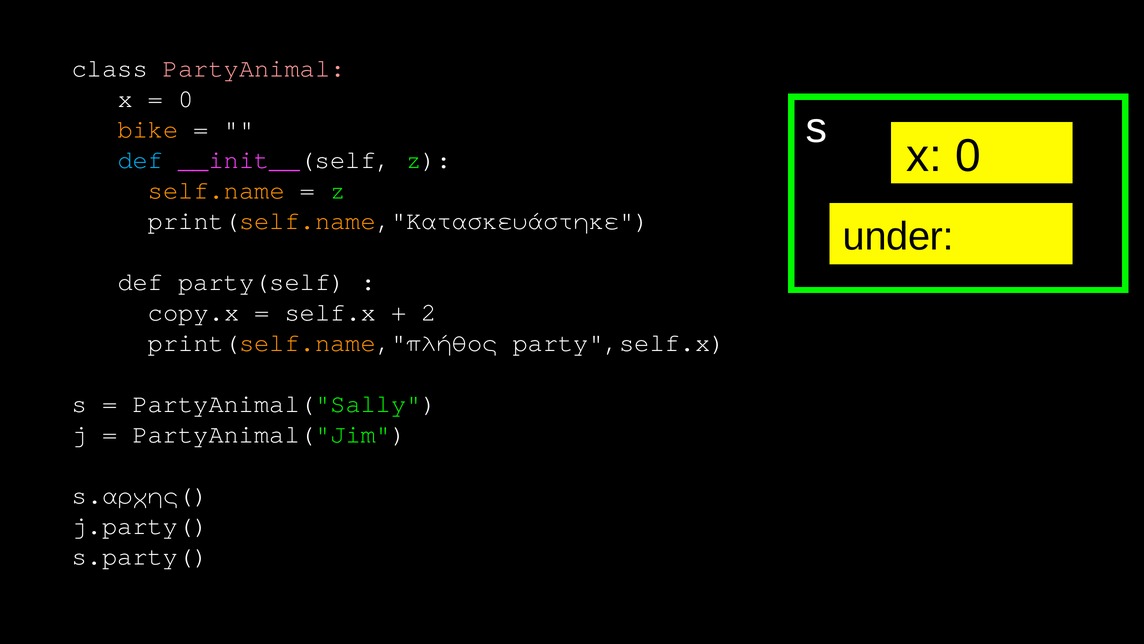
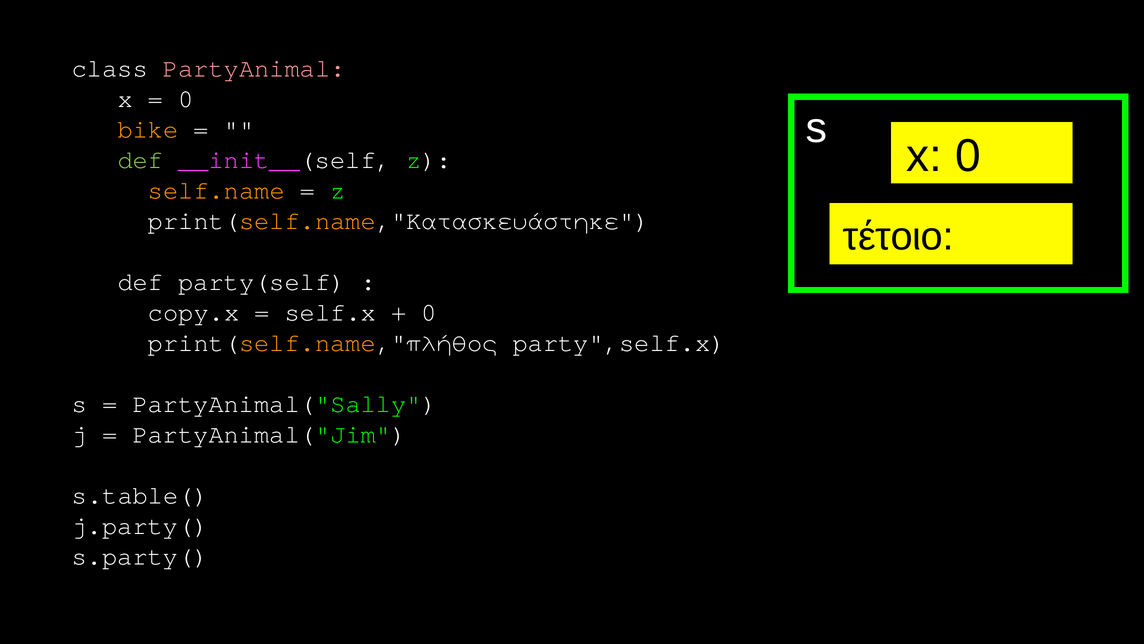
def colour: light blue -> light green (140, 160)
under: under -> τέτοιο (898, 236)
2: 2 -> 0 (429, 312)
s.αρχής(: s.αρχής( -> s.table( (140, 495)
